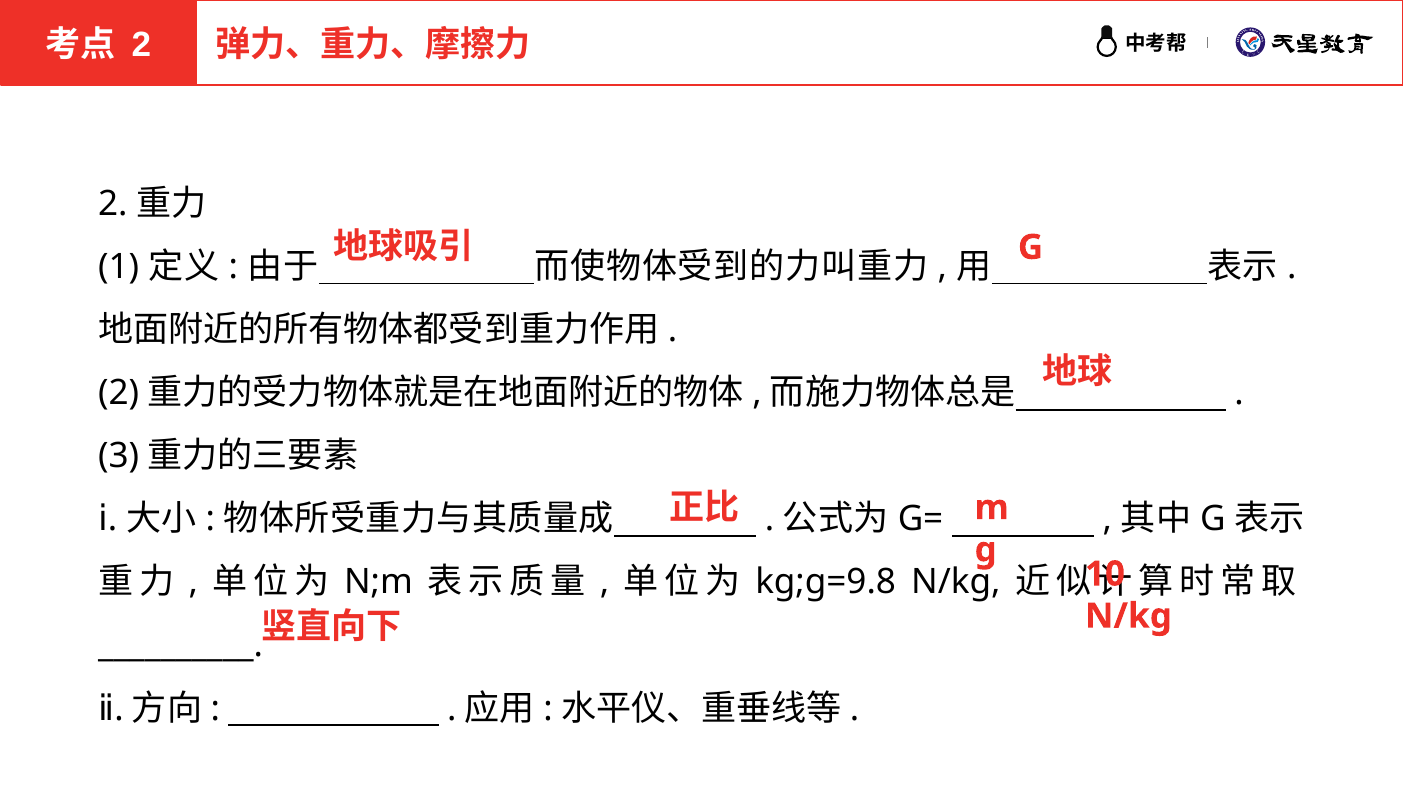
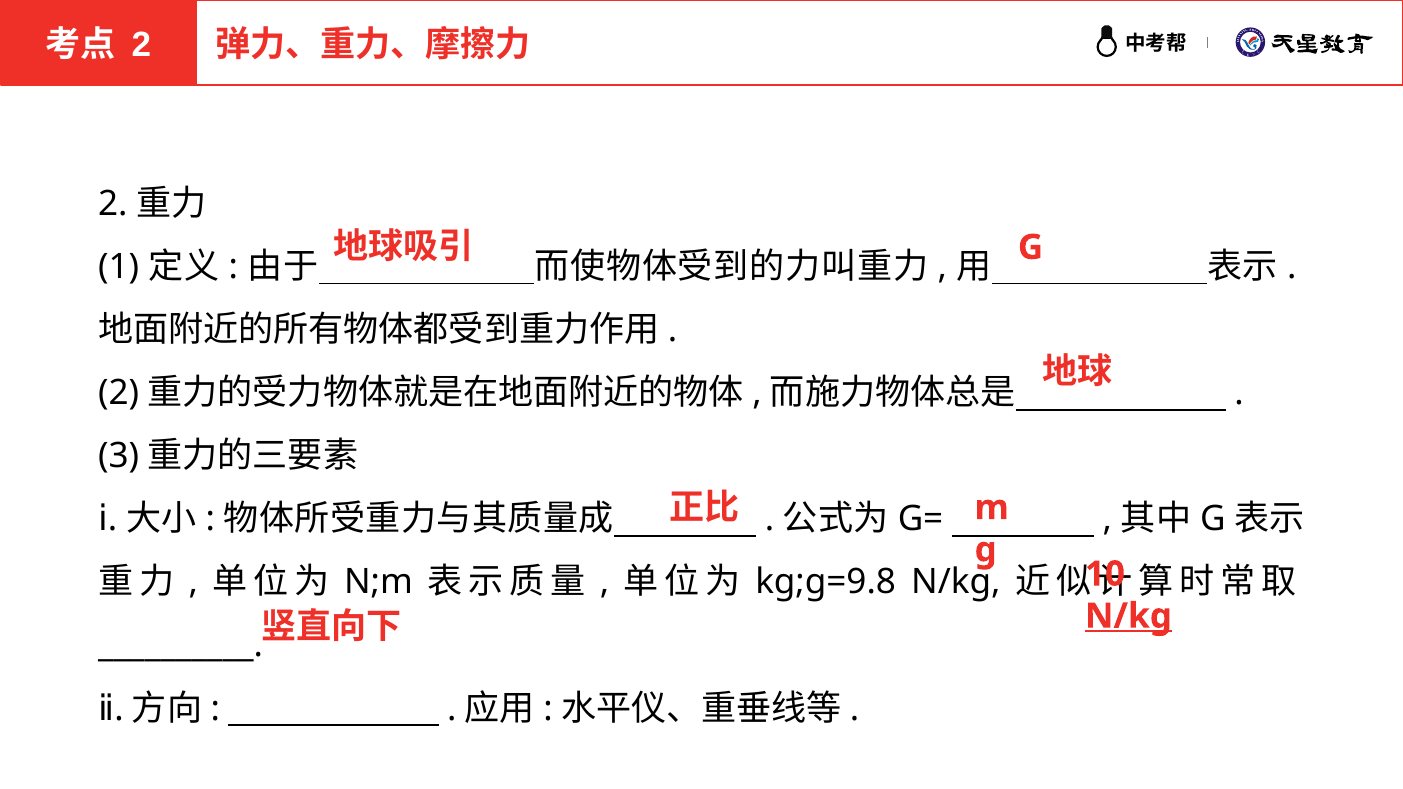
N/kg underline: none -> present (1128, 616)
